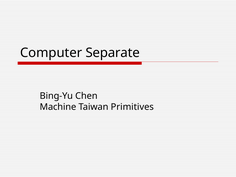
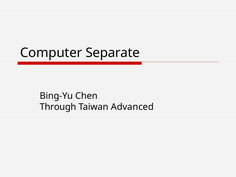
Machine: Machine -> Through (58, 107)
Primitives: Primitives -> Advanced (132, 107)
